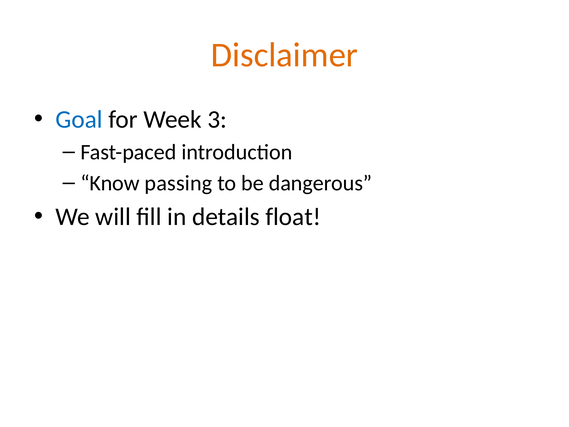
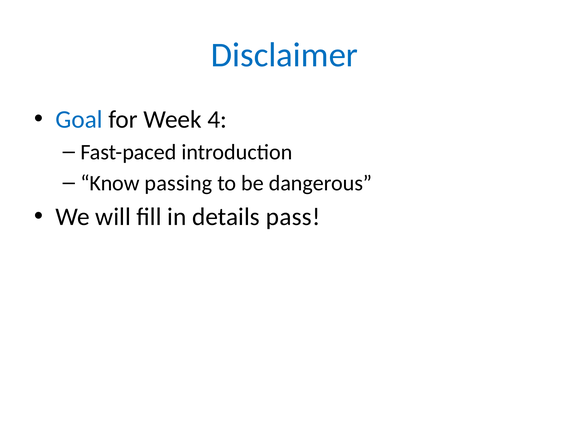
Disclaimer colour: orange -> blue (284, 55)
3: 3 -> 4 (217, 119)
float: float -> pass (293, 217)
